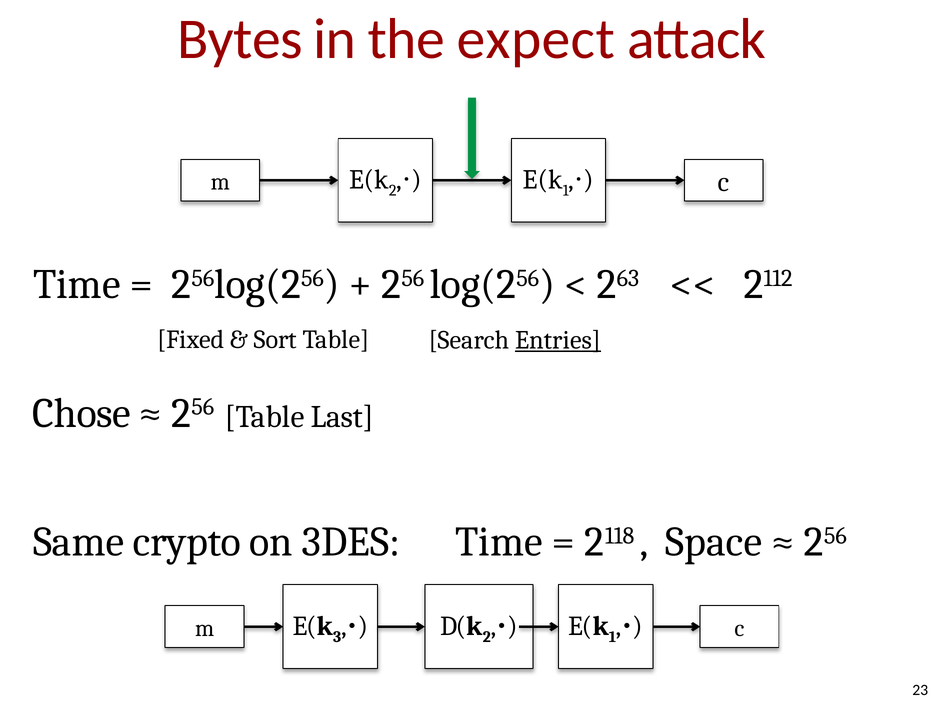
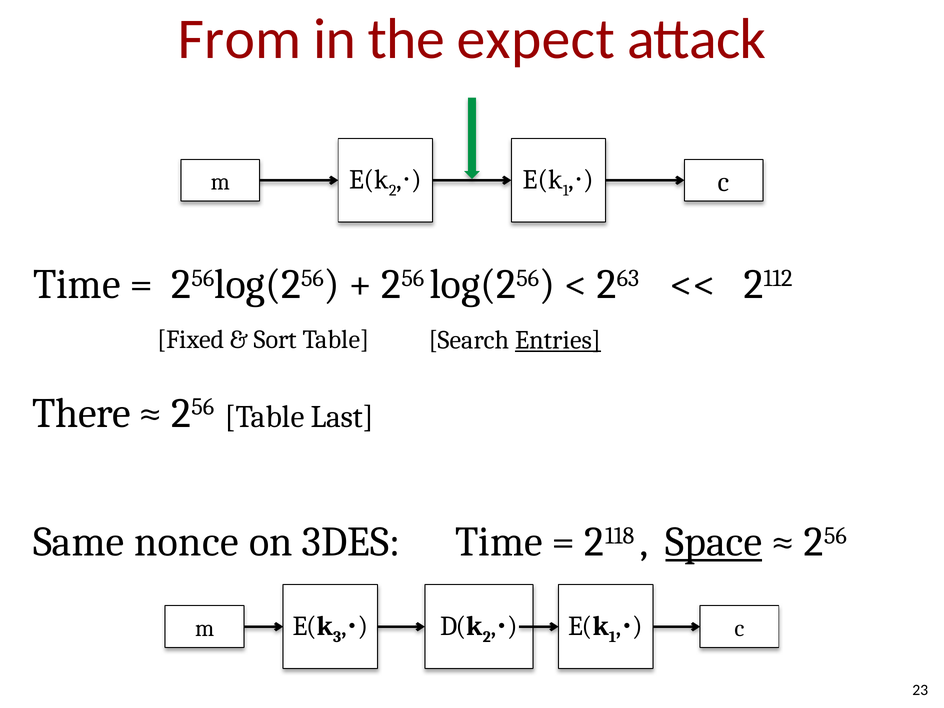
Bytes: Bytes -> From (239, 39)
Chose: Chose -> There (82, 413)
crypto: crypto -> nonce (186, 542)
Space underline: none -> present (714, 542)
